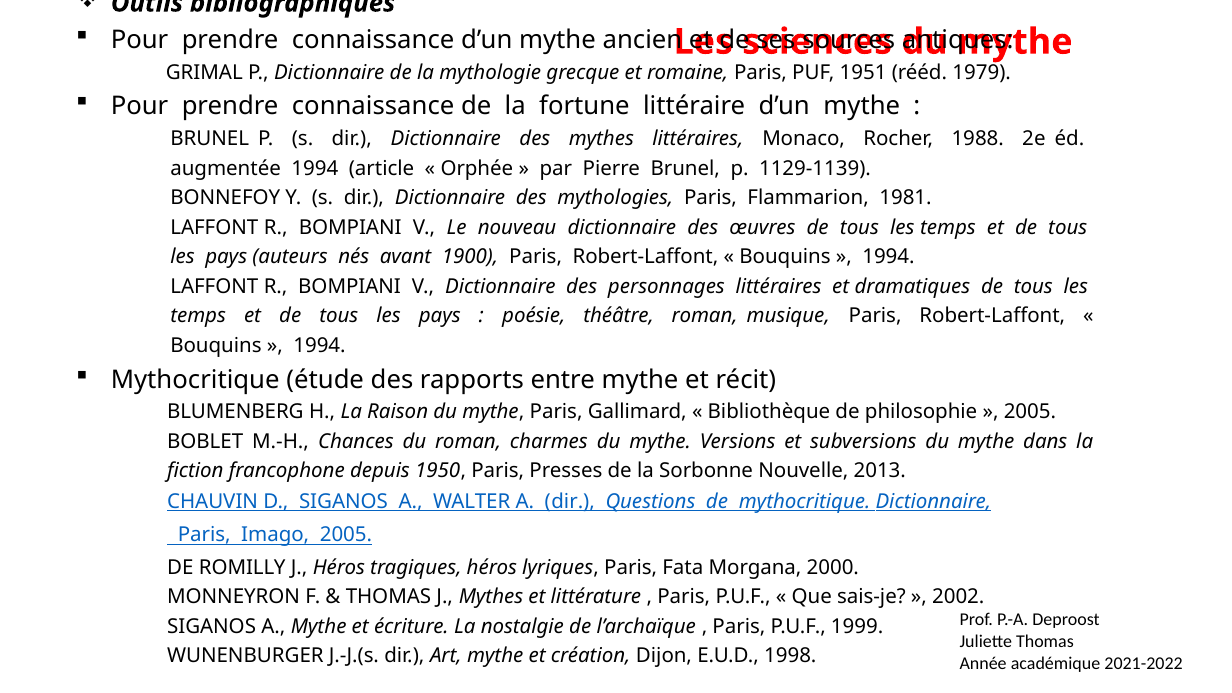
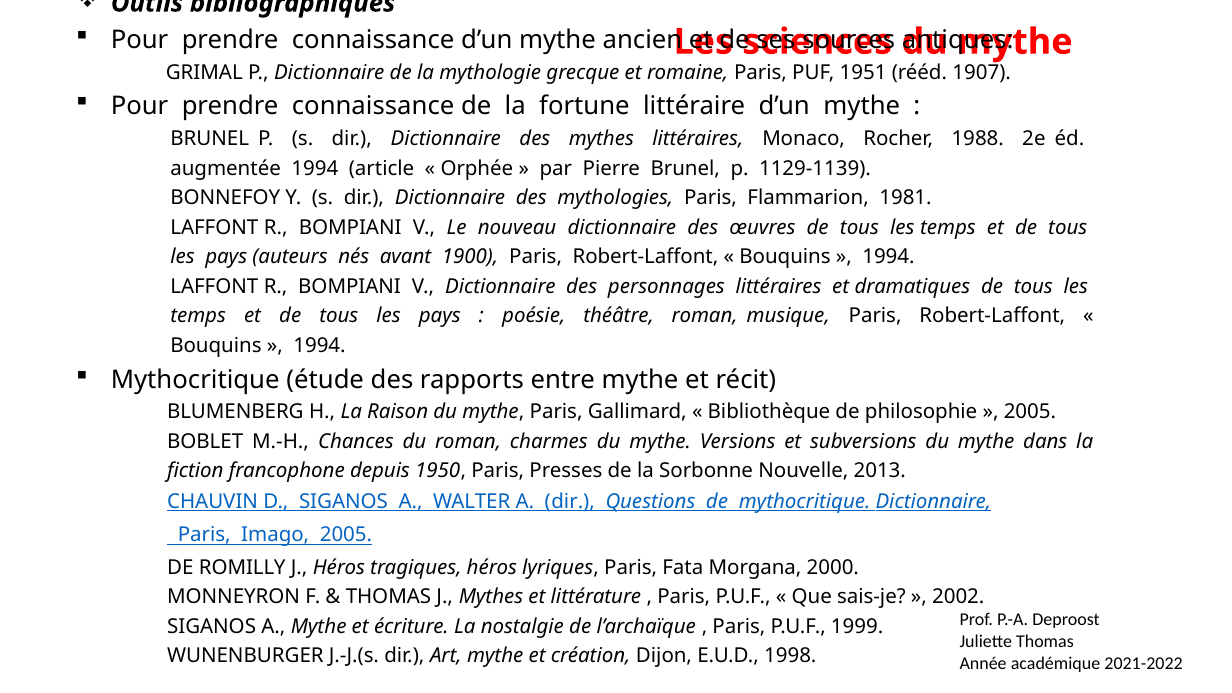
1979: 1979 -> 1907 (982, 72)
